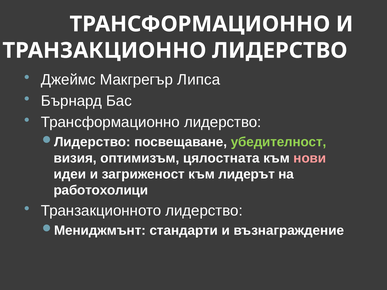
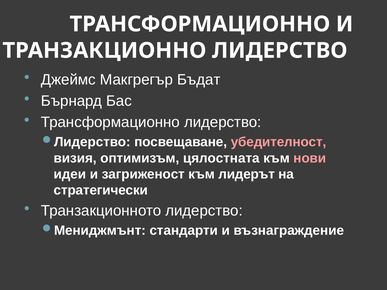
Липса: Липса -> Бъдат (199, 80)
убедителност colour: light green -> pink (279, 142)
работохолици: работохолици -> стратегически (101, 190)
